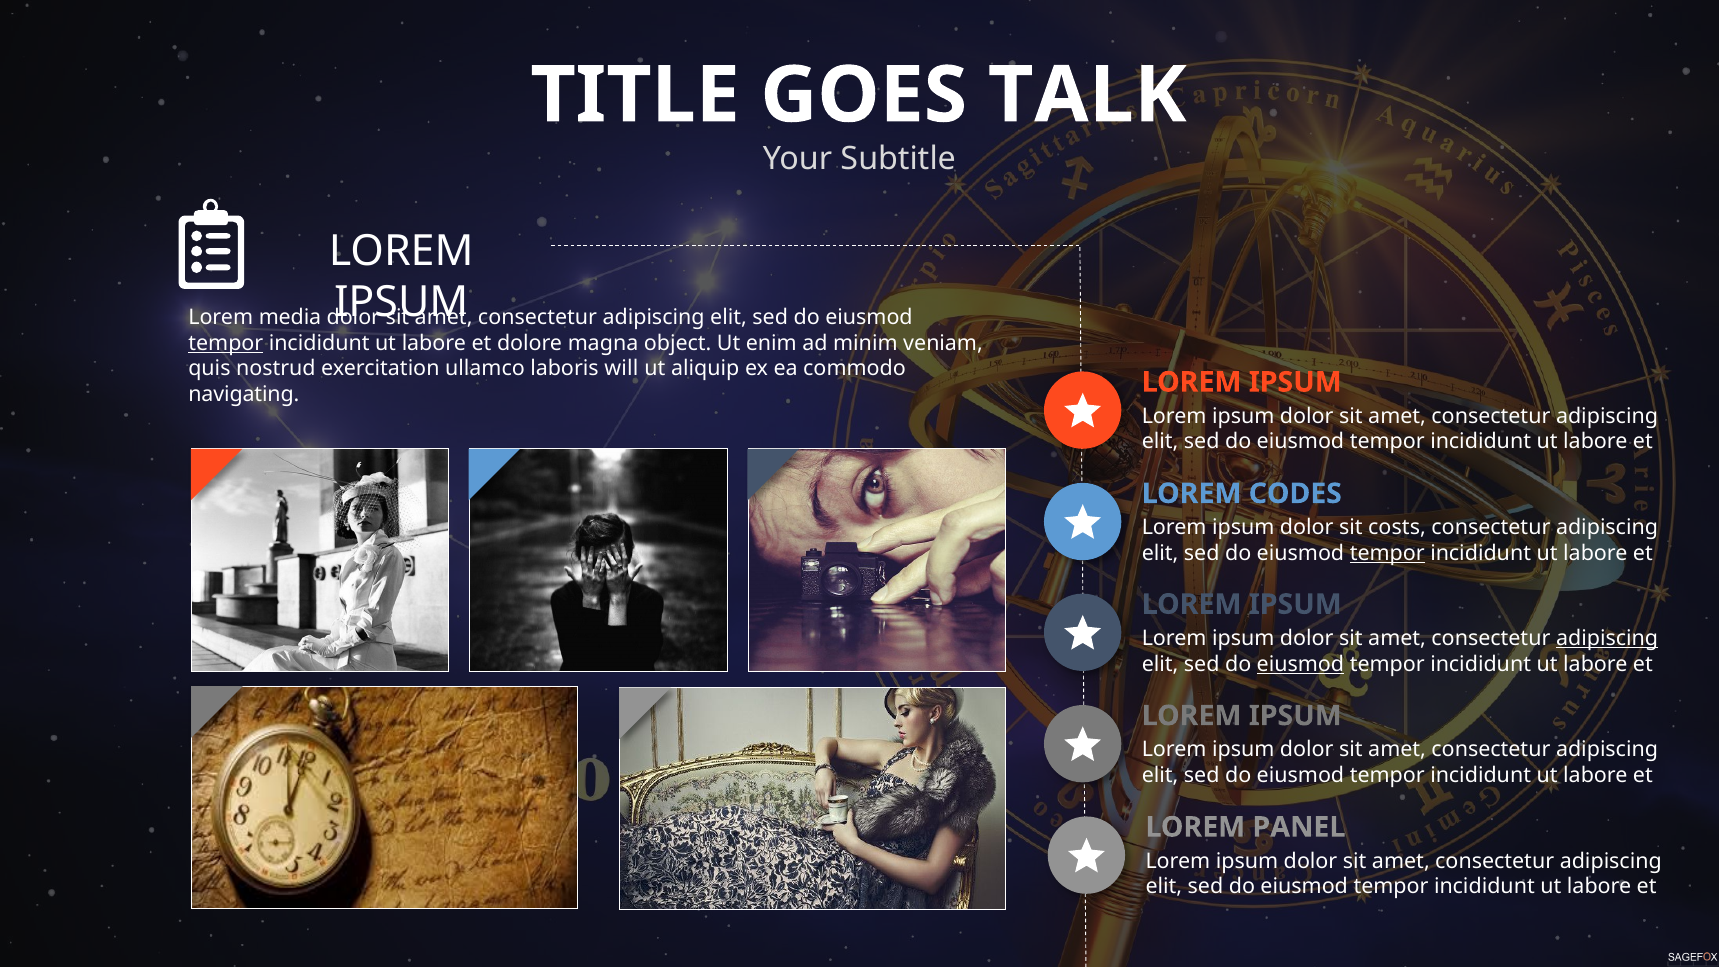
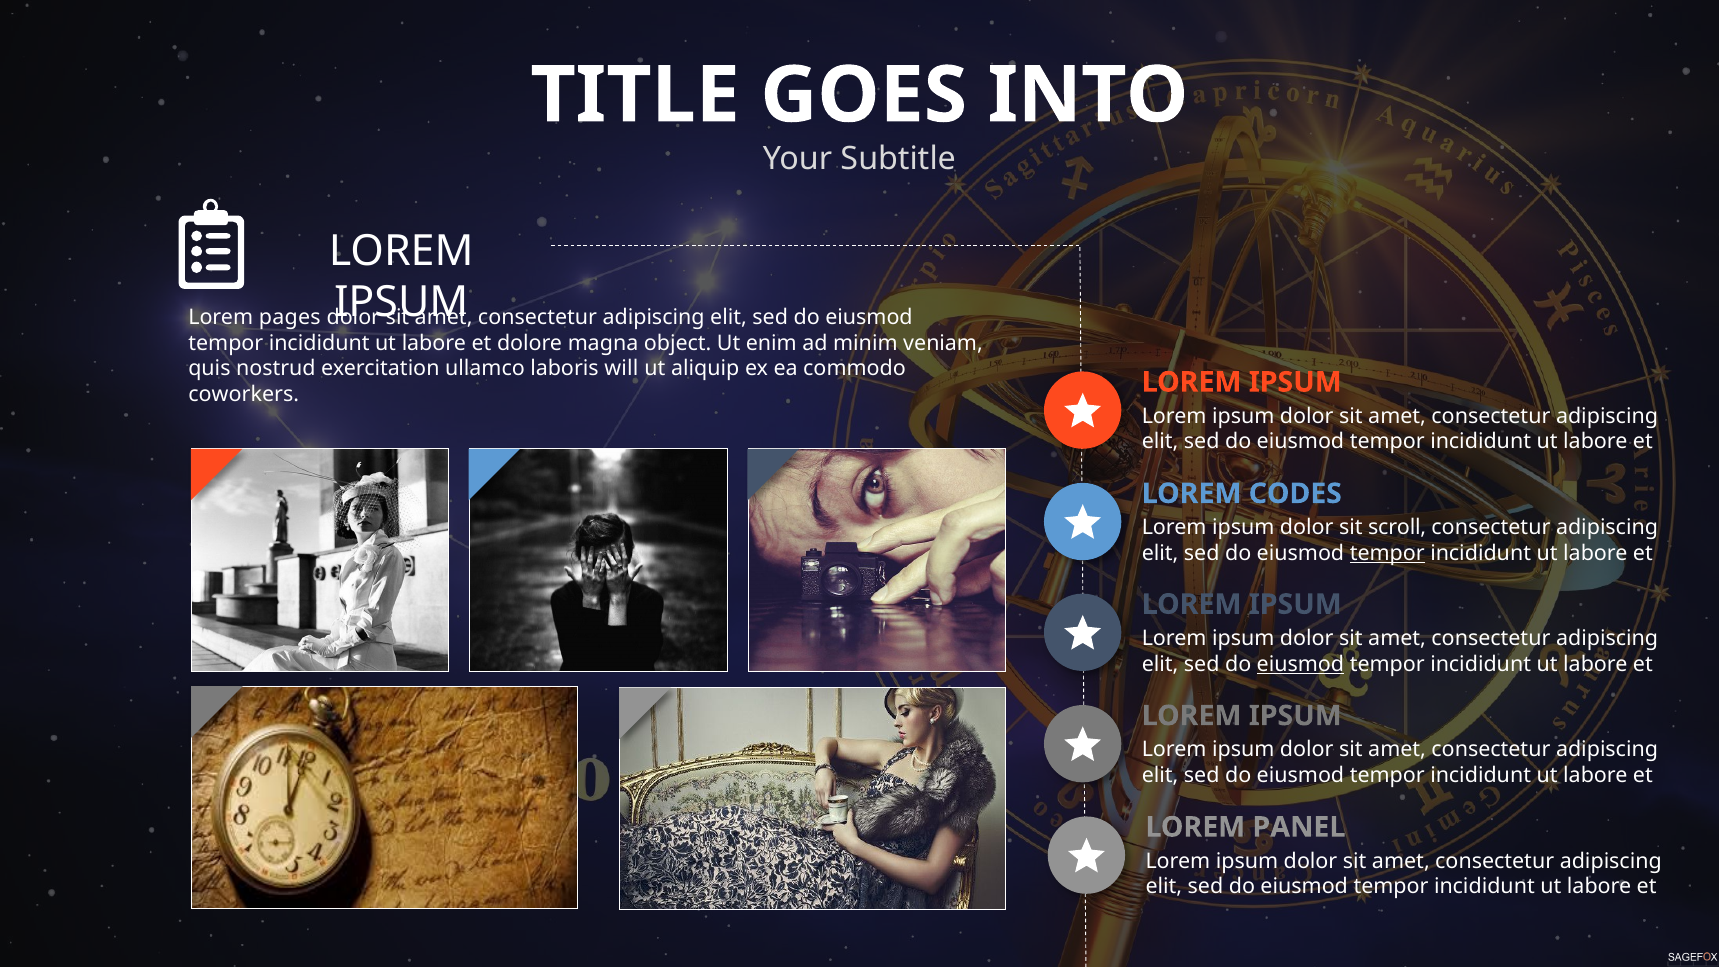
TALK: TALK -> INTO (1088, 95)
media: media -> pages (290, 317)
tempor underline: present -> none (226, 343)
navigating: navigating -> coworkers (244, 395)
costs: costs -> scroll (1397, 527)
adipiscing underline: present -> none (1607, 638)
